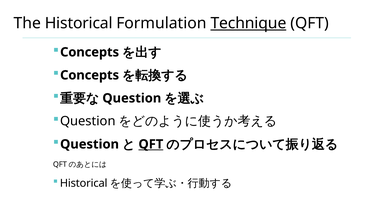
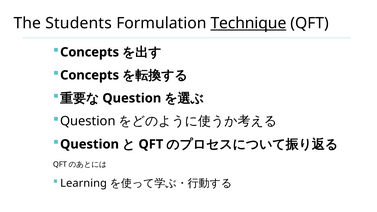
The Historical: Historical -> Students (79, 23)
QFT underline: present -> none (151, 144)
Historical: Historical -> Learning (84, 183)
